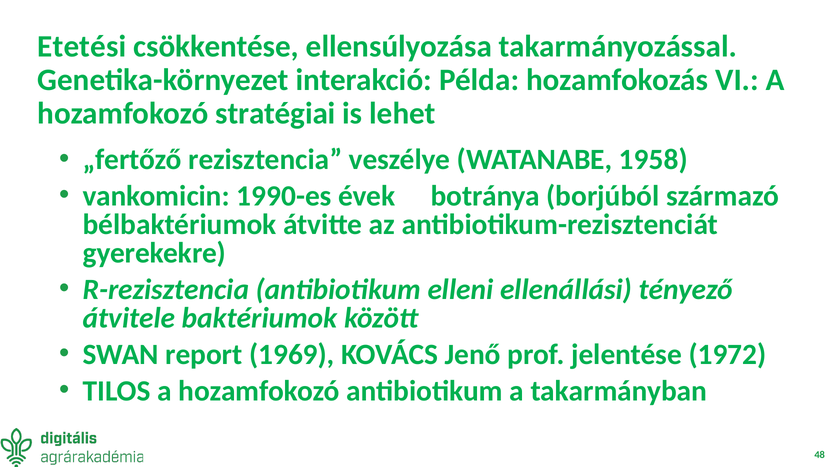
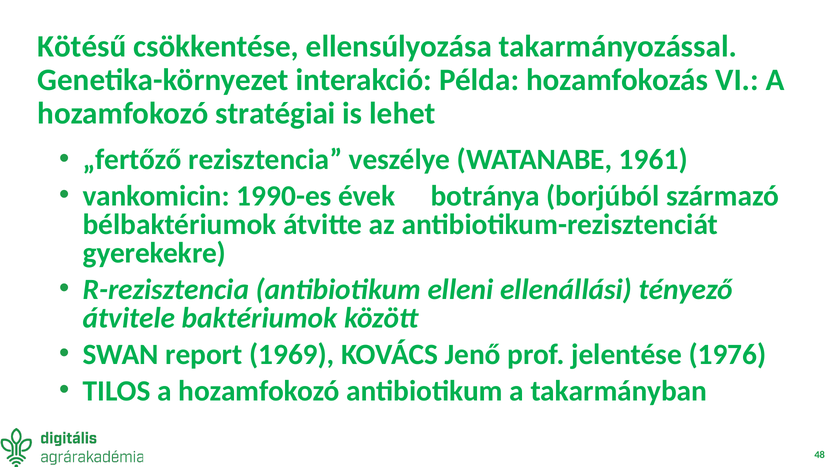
Etetési: Etetési -> Kötésű (82, 46)
1958: 1958 -> 1961 (653, 160)
1972: 1972 -> 1976 (727, 355)
